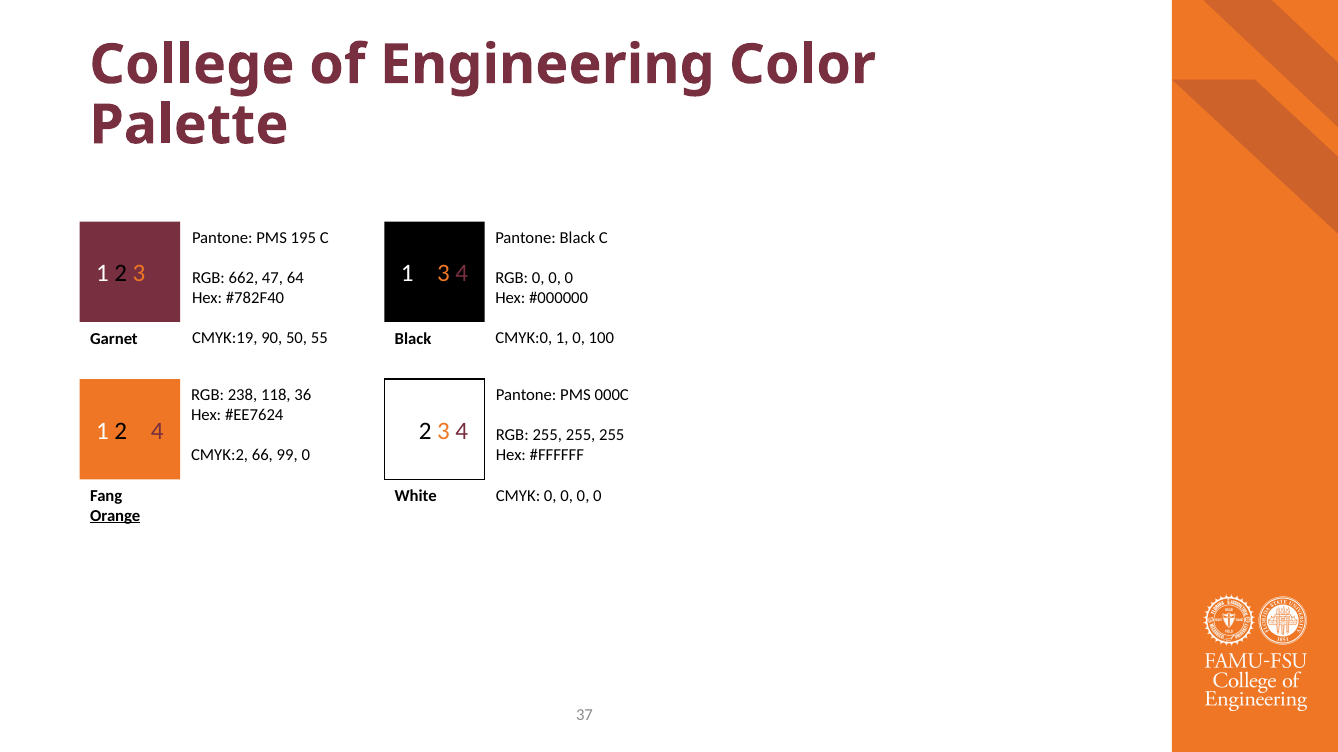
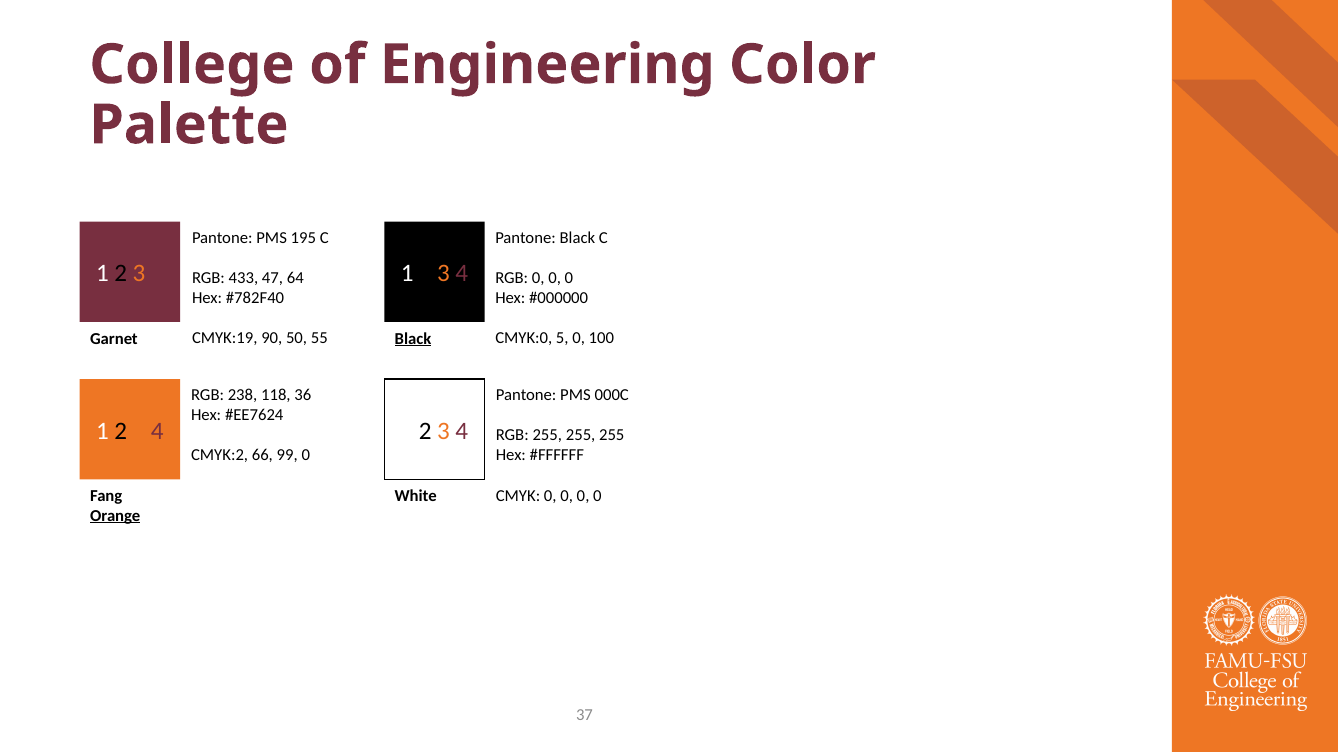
662: 662 -> 433 (243, 278)
CMYK:0 1: 1 -> 5 (562, 338)
Black underline: none -> present (413, 339)
